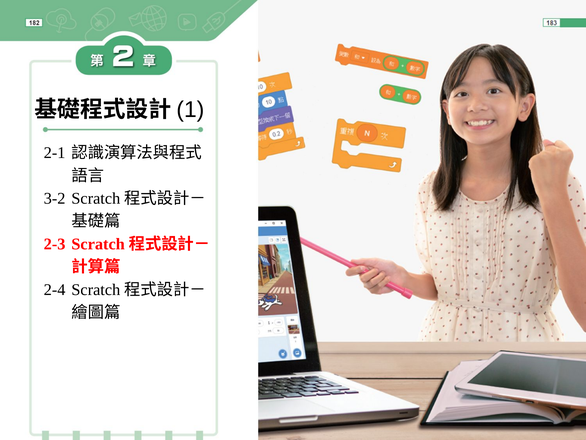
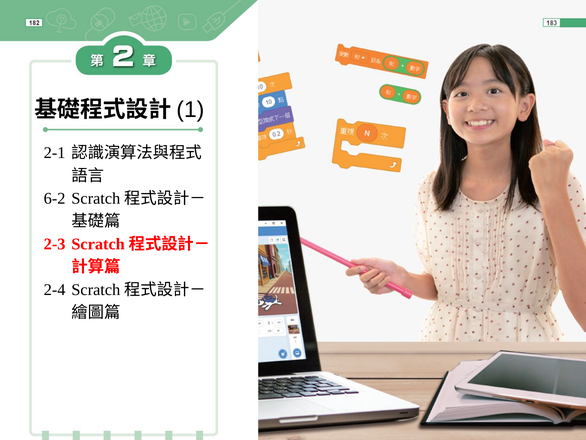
3-2: 3-2 -> 6-2 (55, 198)
